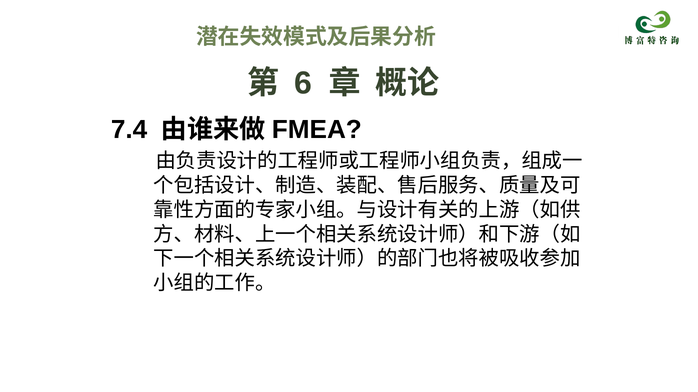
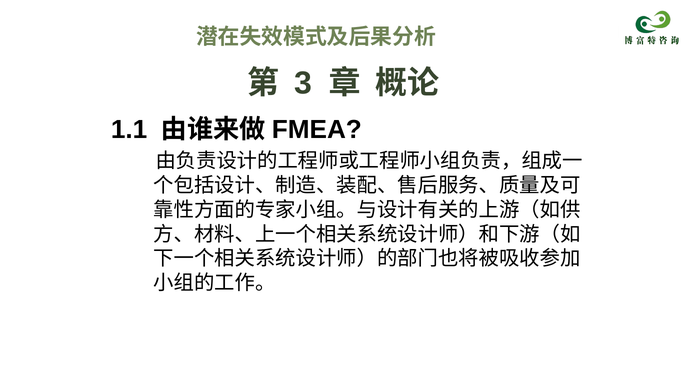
6: 6 -> 3 (303, 83)
7.4: 7.4 -> 1.1 (129, 130)
